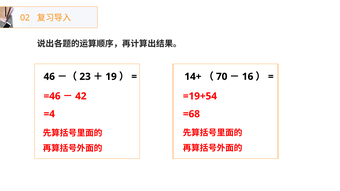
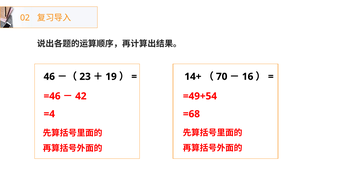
=19+54: =19+54 -> =49+54 (200, 96)
